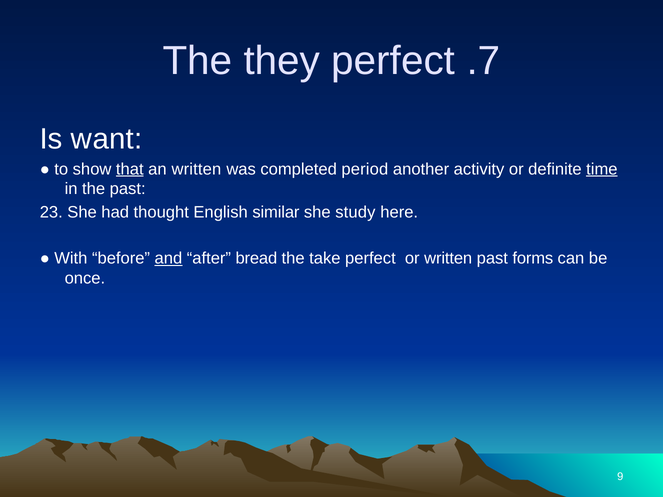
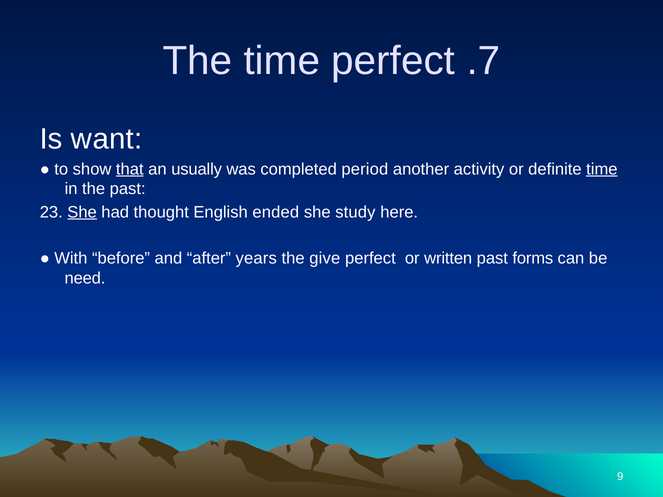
The they: they -> time (282, 61)
an written: written -> usually (197, 169)
She underline: none -> present (82, 212)
similar: similar -> ended (276, 212)
and underline: present -> none (168, 259)
bread: bread -> years (256, 259)
take: take -> give (325, 259)
once: once -> need (85, 279)
